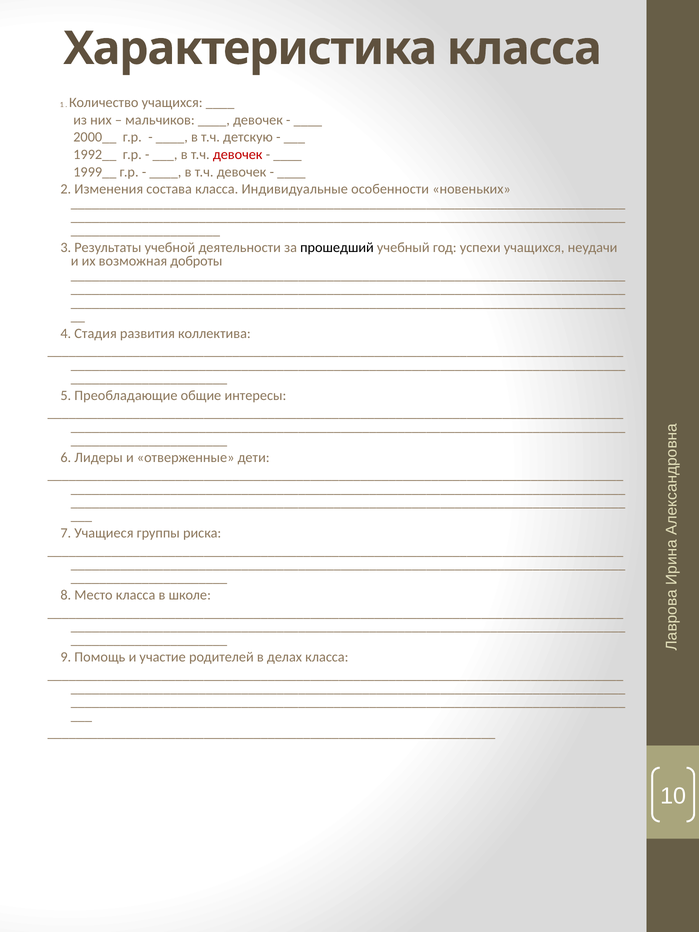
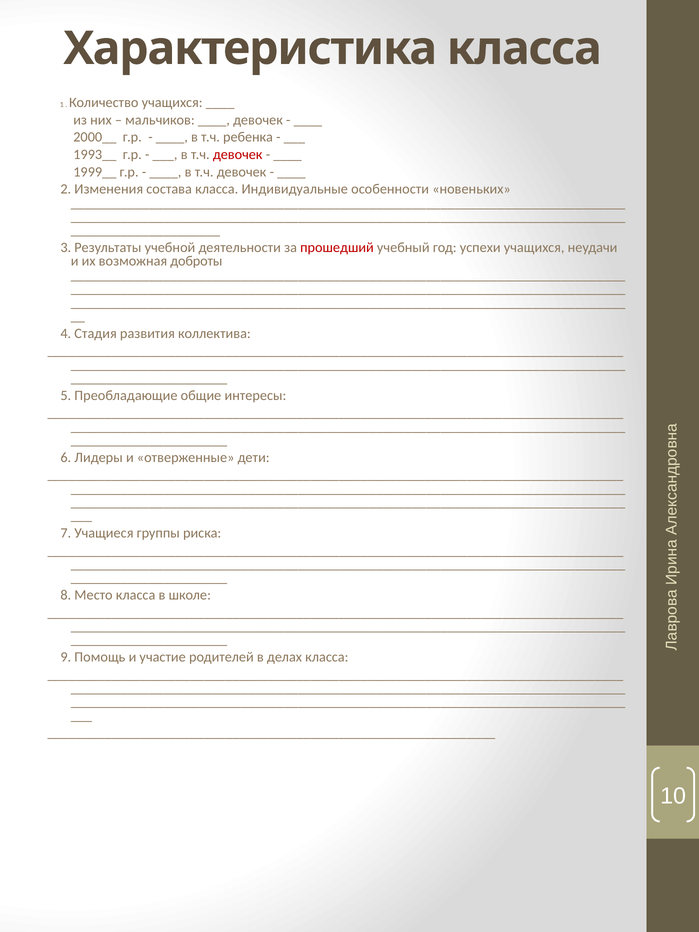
детскую: детскую -> ребенка (248, 137)
1992__: 1992__ -> 1993__ (95, 155)
прошедший colour: black -> red (337, 248)
